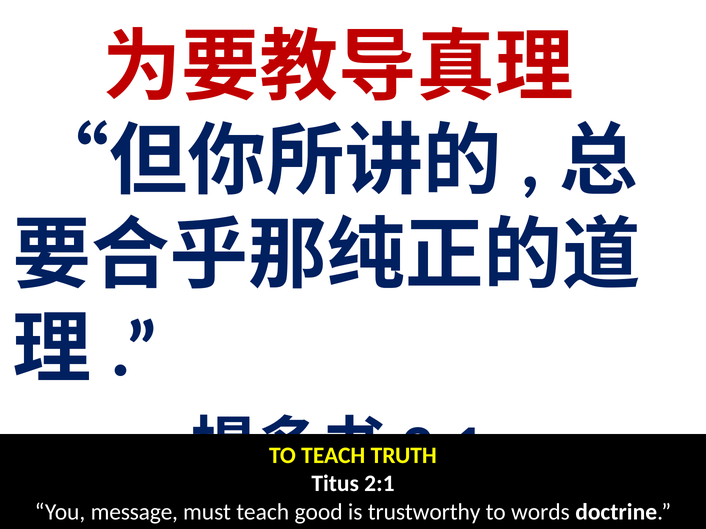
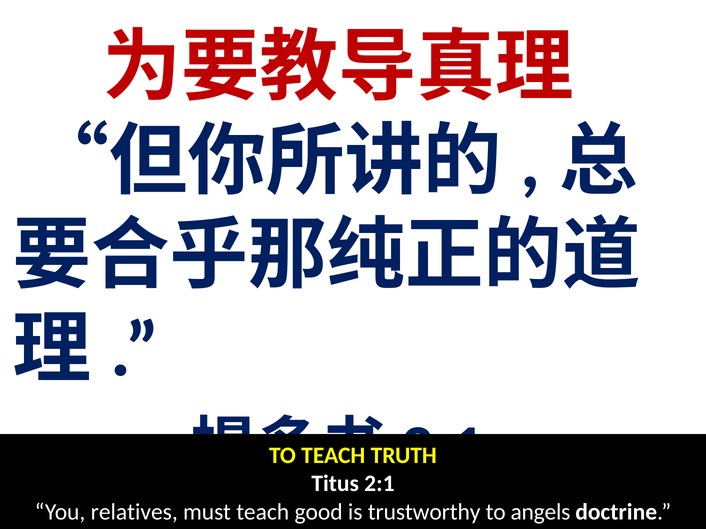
message: message -> relatives (134, 512)
words: words -> angels (540, 512)
